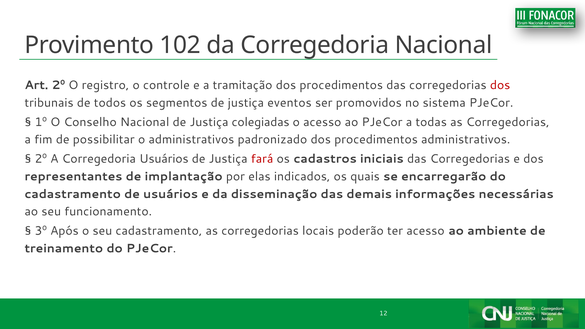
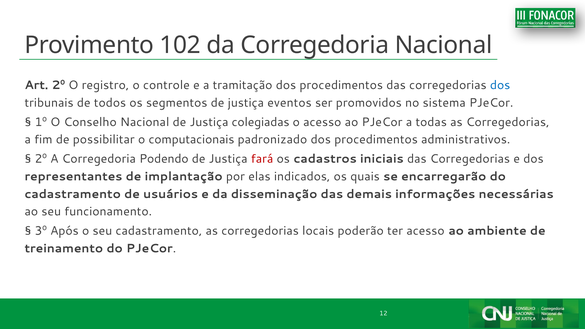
dos colour: red -> blue (500, 85)
o administrativos: administrativos -> computacionais (191, 140)
Corregedoria Usuários: Usuários -> Podendo (164, 159)
